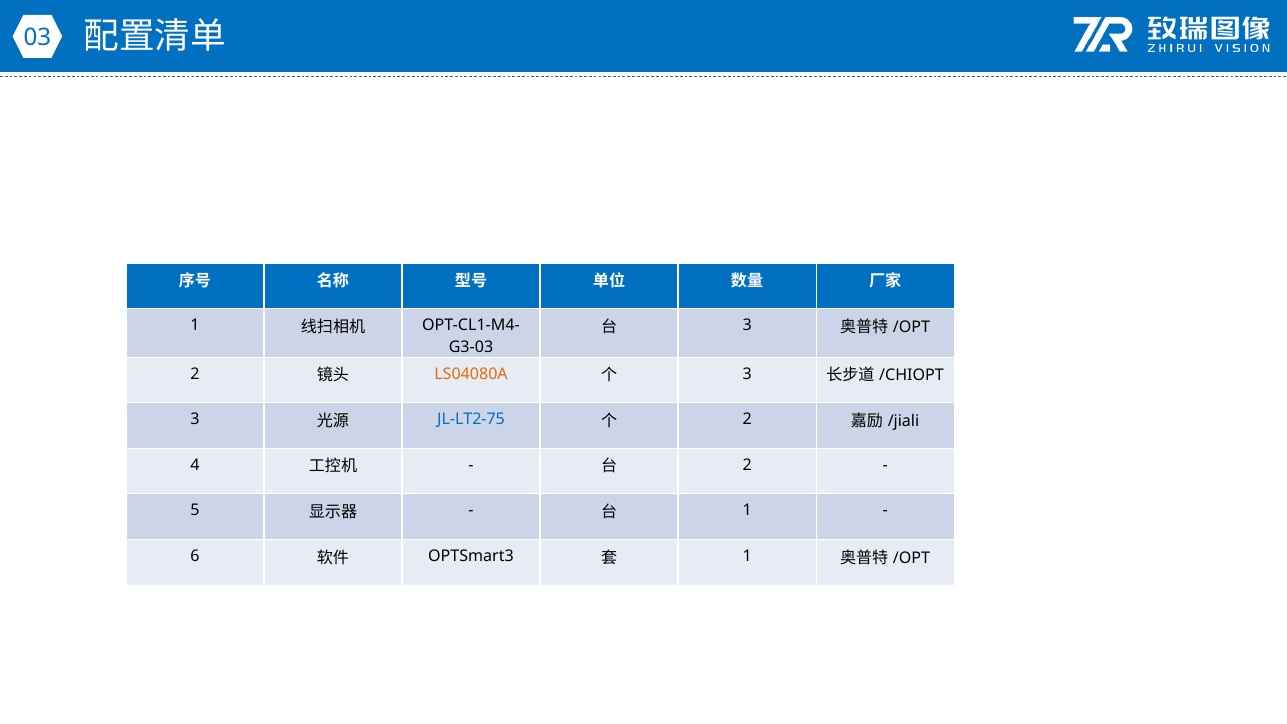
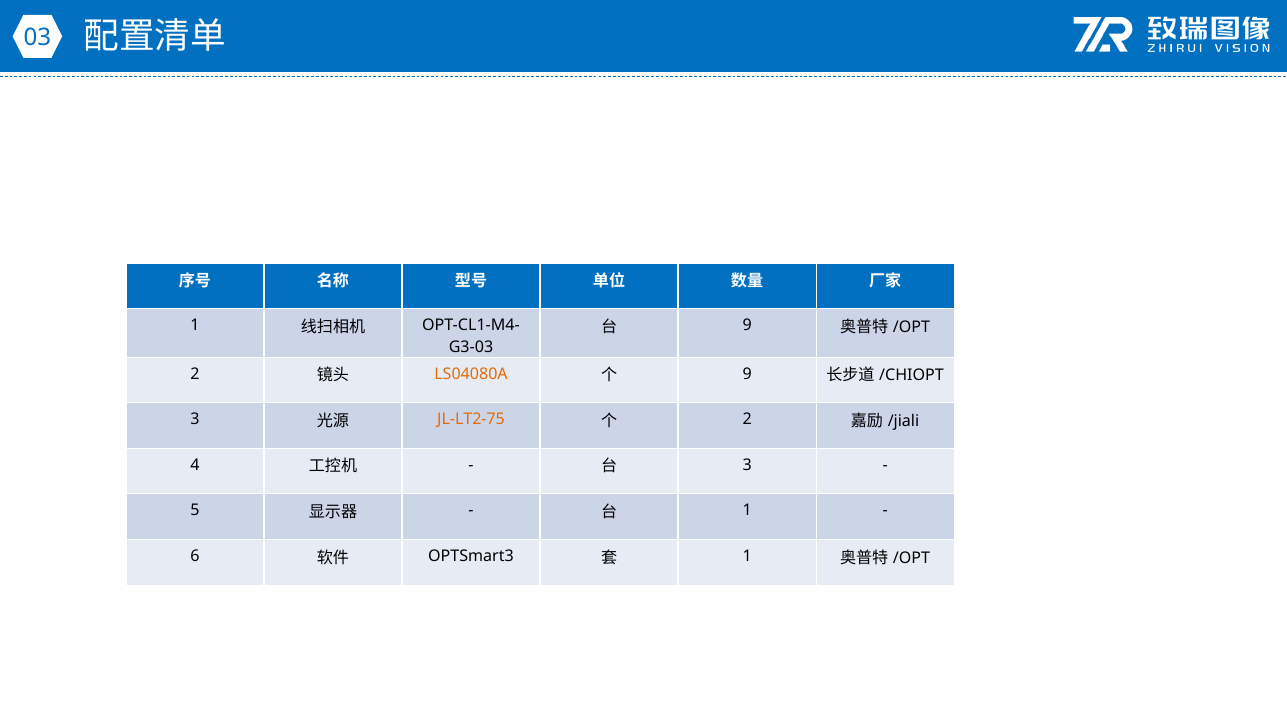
3: 3 -> 9 (747, 325)
3: 3 -> 9 (747, 374)
JL-LT2-75 colour: blue -> orange (471, 419)
2: 2 -> 3 (747, 465)
